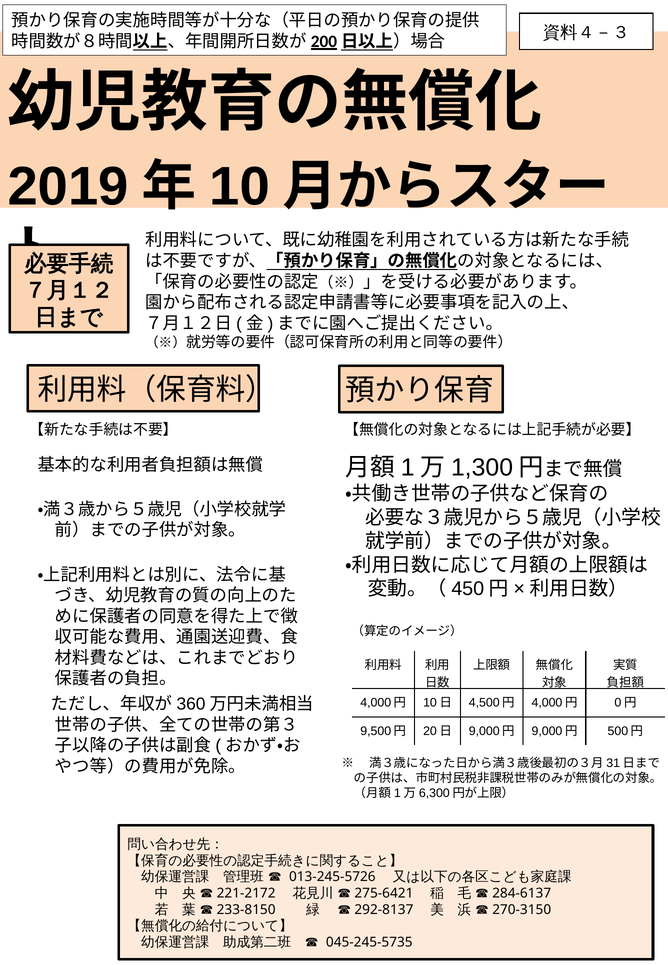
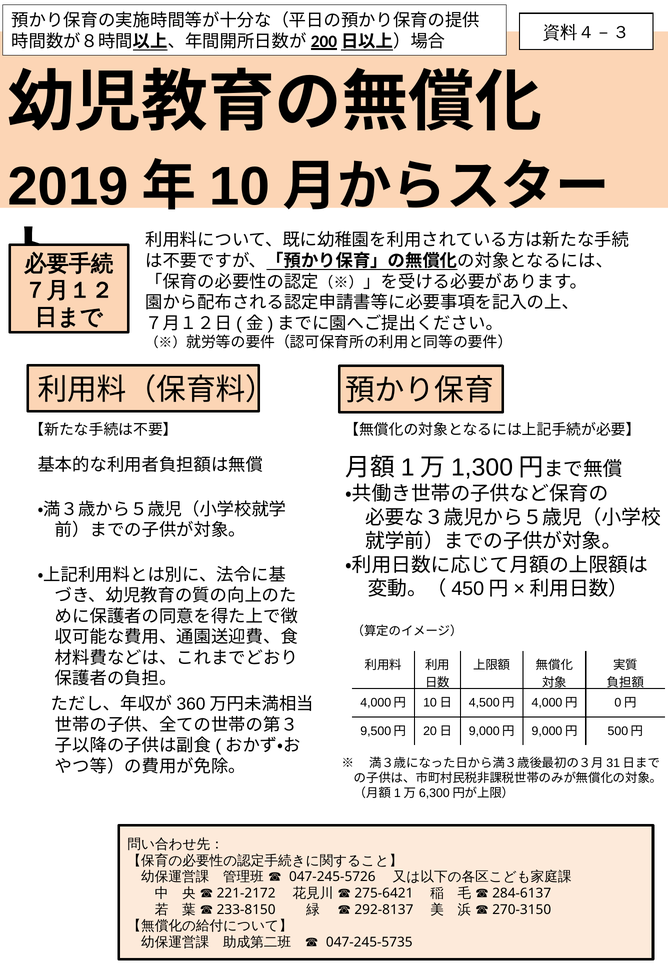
013‐245‐5726: 013‐245‐5726 -> 047‐245‐5726 (332, 877)
045‐245‐5735: 045‐245‐5735 -> 047‐245‐5735 (369, 942)
